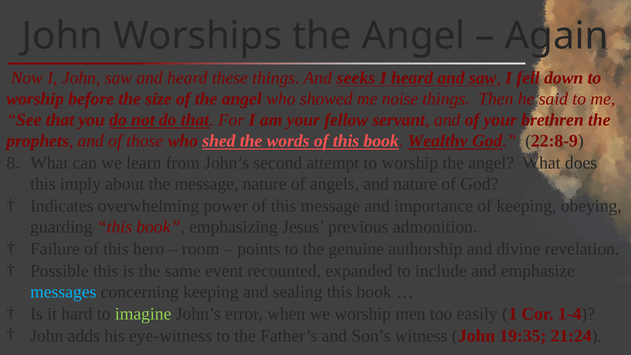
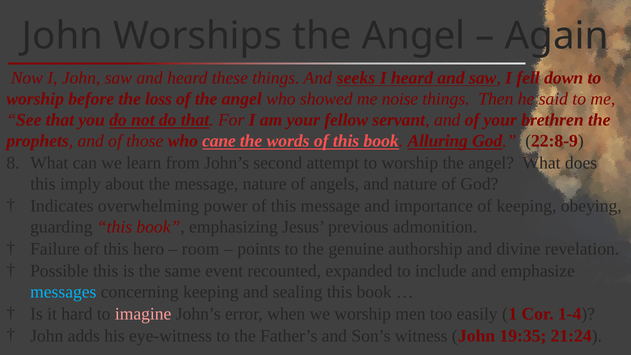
size: size -> loss (159, 99)
shed: shed -> cane (219, 141)
Wealthy: Wealthy -> Alluring (438, 141)
imagine colour: light green -> pink (143, 314)
